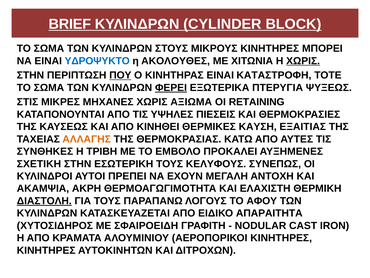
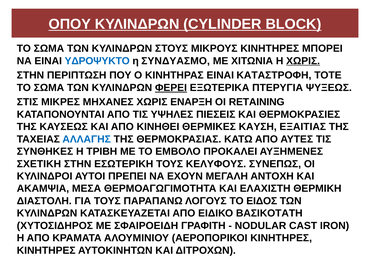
BRIEF: BRIEF -> ΟΠΟΥ (70, 24)
ΑΚΟΛΟΥΘΕΣ: ΑΚΟΛΟΥΘΕΣ -> ΣΥΝΔΥΑΣΜΟ (176, 61)
ΠΟΥ underline: present -> none (120, 75)
ΑΞΙΩΜΑ: ΑΞΙΩΜΑ -> ΕΝΑΡΞΗ (191, 102)
ΑΛΛΑΓΗΣ colour: orange -> blue (87, 139)
ΑΚΡΗ: ΑΚΡΗ -> ΜΕΣΑ (87, 188)
ΔΙΑΣΤΟΛΗ underline: present -> none (44, 201)
ΑΦΟΥ: ΑΦΟΥ -> ΕΙΔΟΣ (262, 201)
ΑΠΑΡΑΙΤΗΤΑ: ΑΠΑΡΑΙΤΗΤΑ -> ΒΑΣΙΚΟΤΑΤΗ (269, 213)
